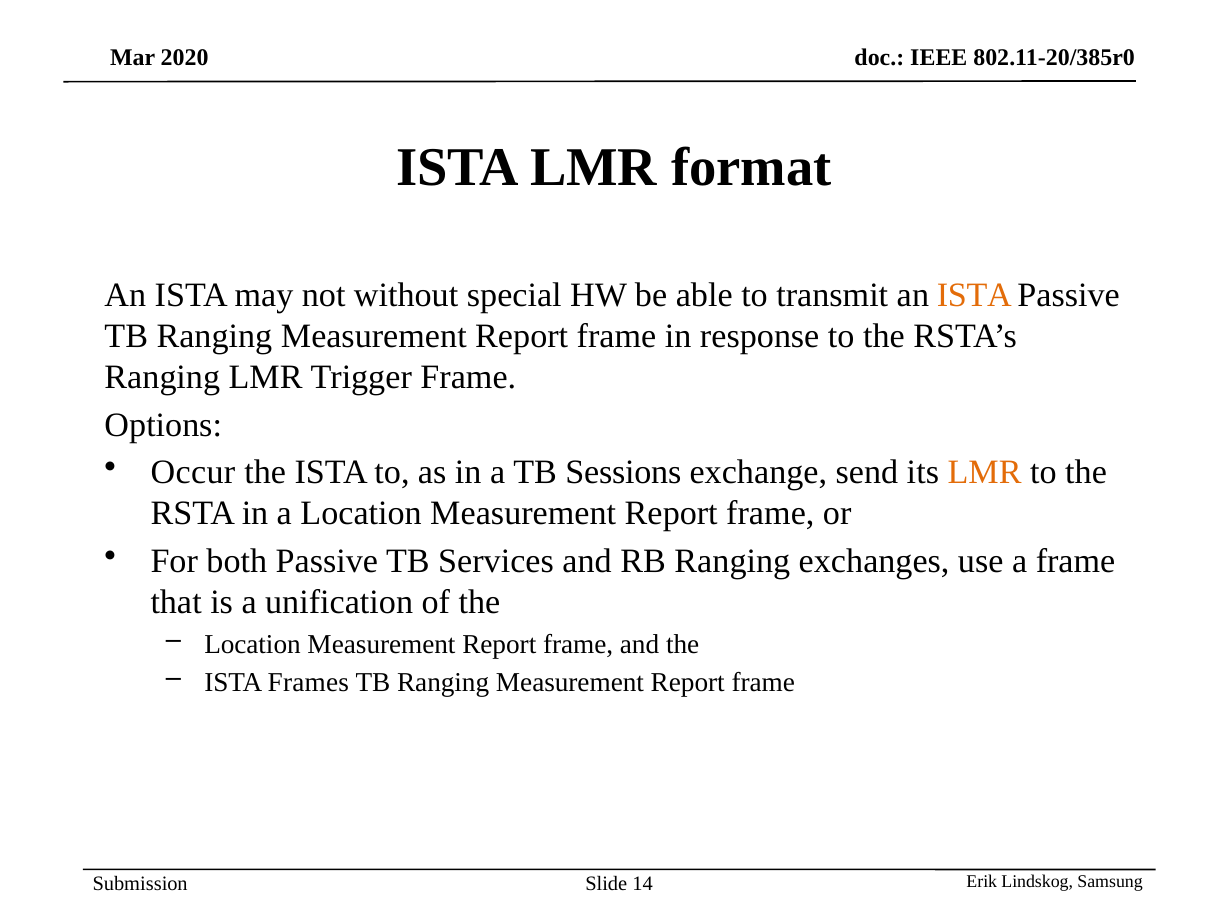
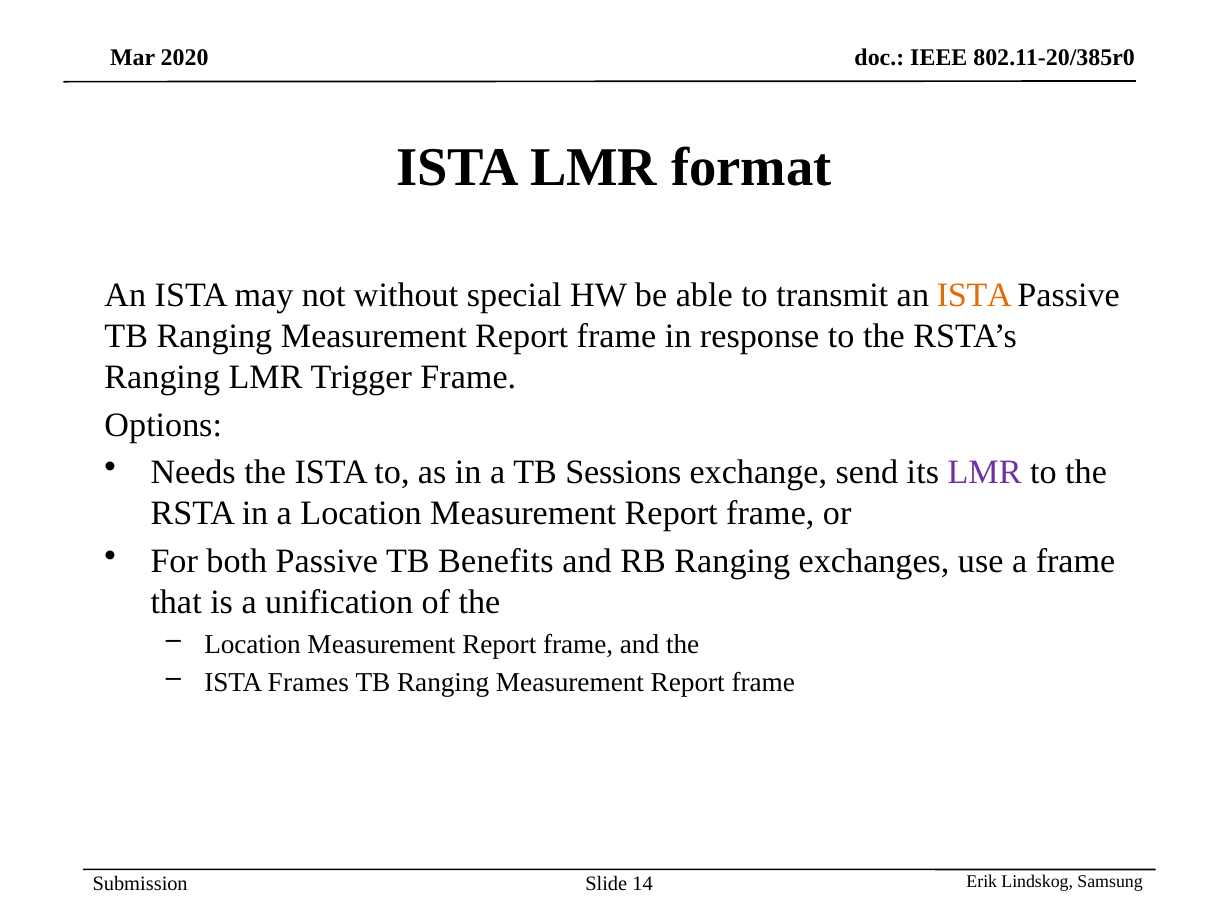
Occur: Occur -> Needs (193, 473)
LMR colour: orange -> purple (985, 473)
Services: Services -> Benefits (496, 561)
